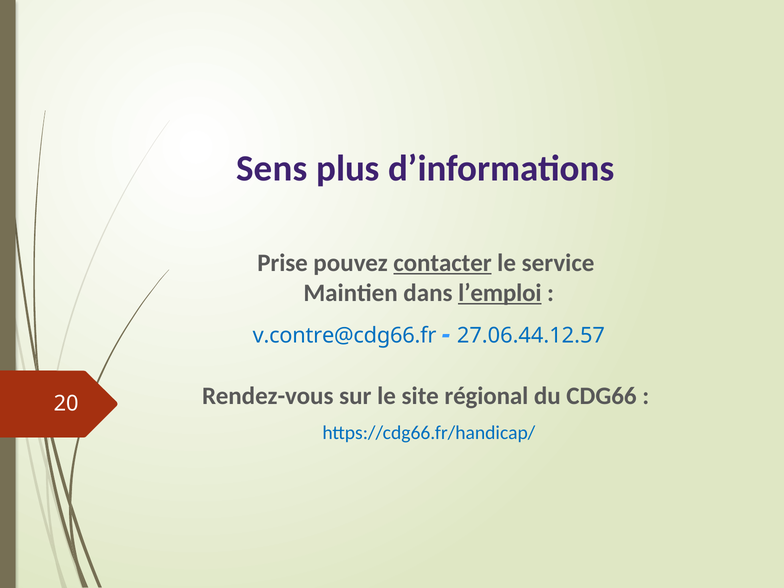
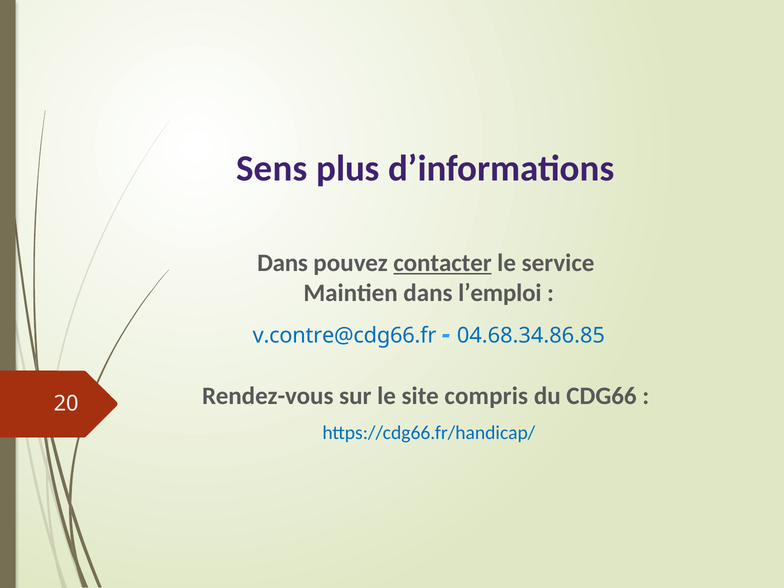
Prise: Prise -> Dans (283, 263)
l’emploi underline: present -> none (500, 293)
27.06.44.12.57: 27.06.44.12.57 -> 04.68.34.86.85 (531, 335)
régional: régional -> compris (486, 396)
